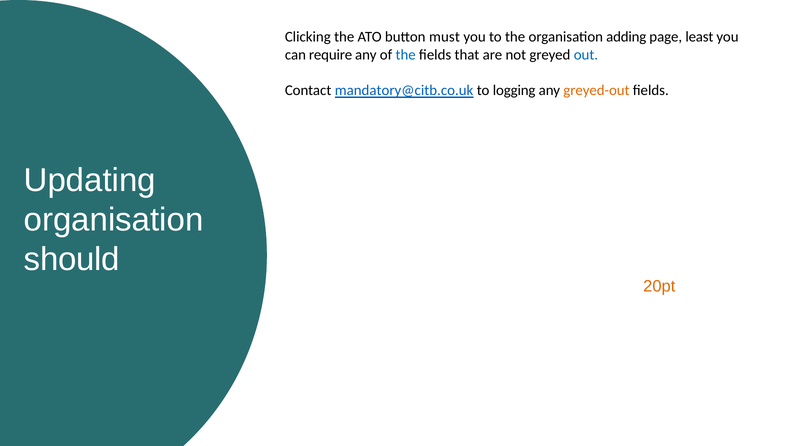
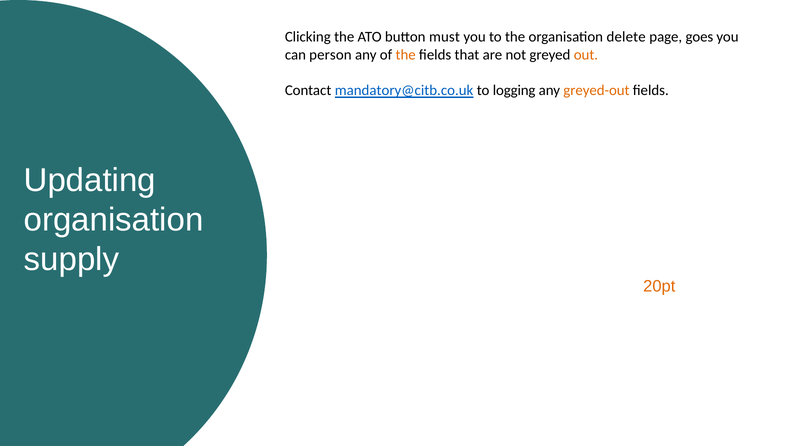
adding: adding -> delete (626, 37)
least: least -> goes (699, 37)
require: require -> person (330, 55)
the colour: blue -> orange (406, 55)
out colour: blue -> orange (586, 55)
should: should -> supply (72, 259)
